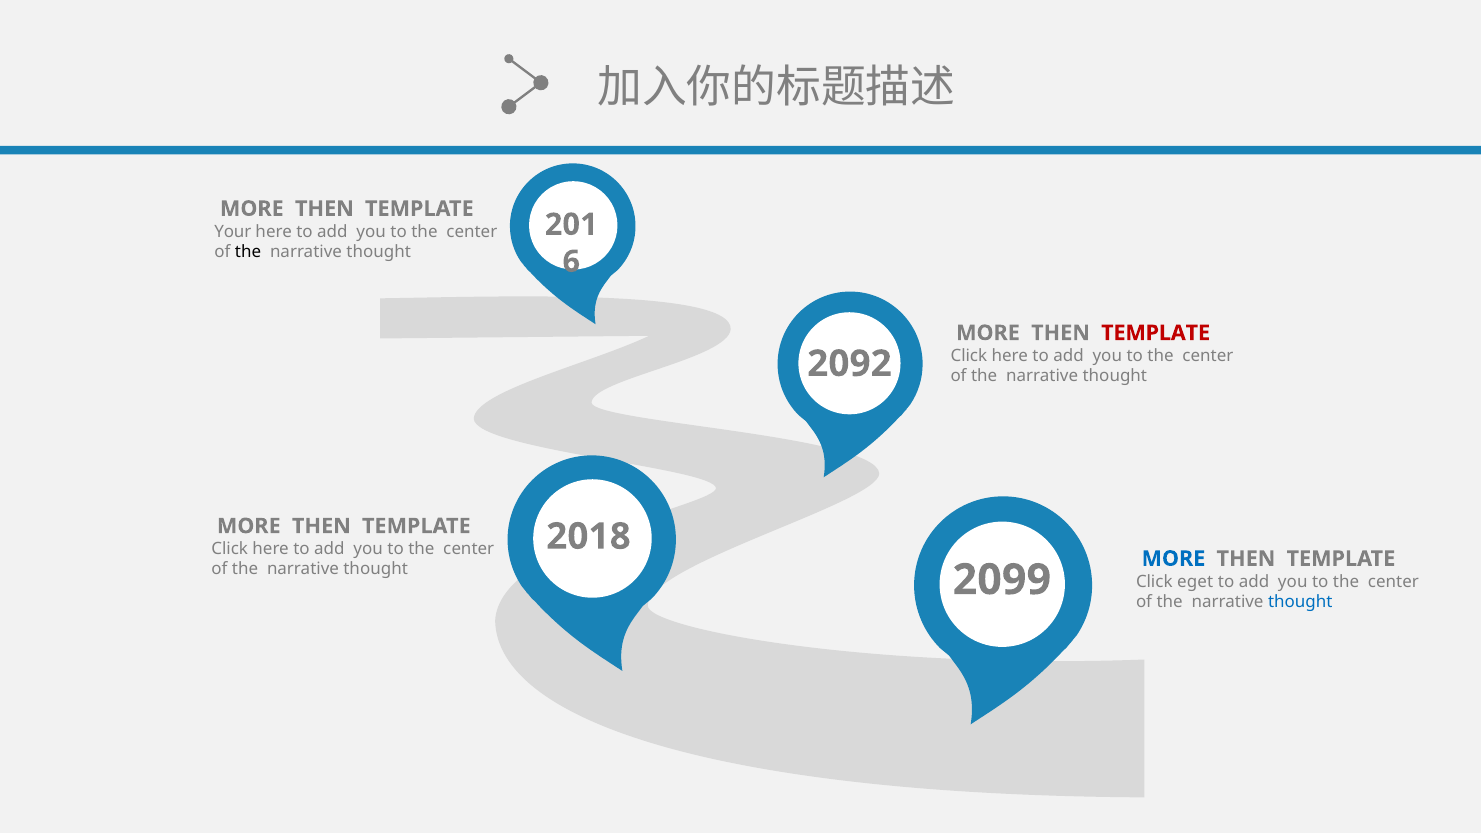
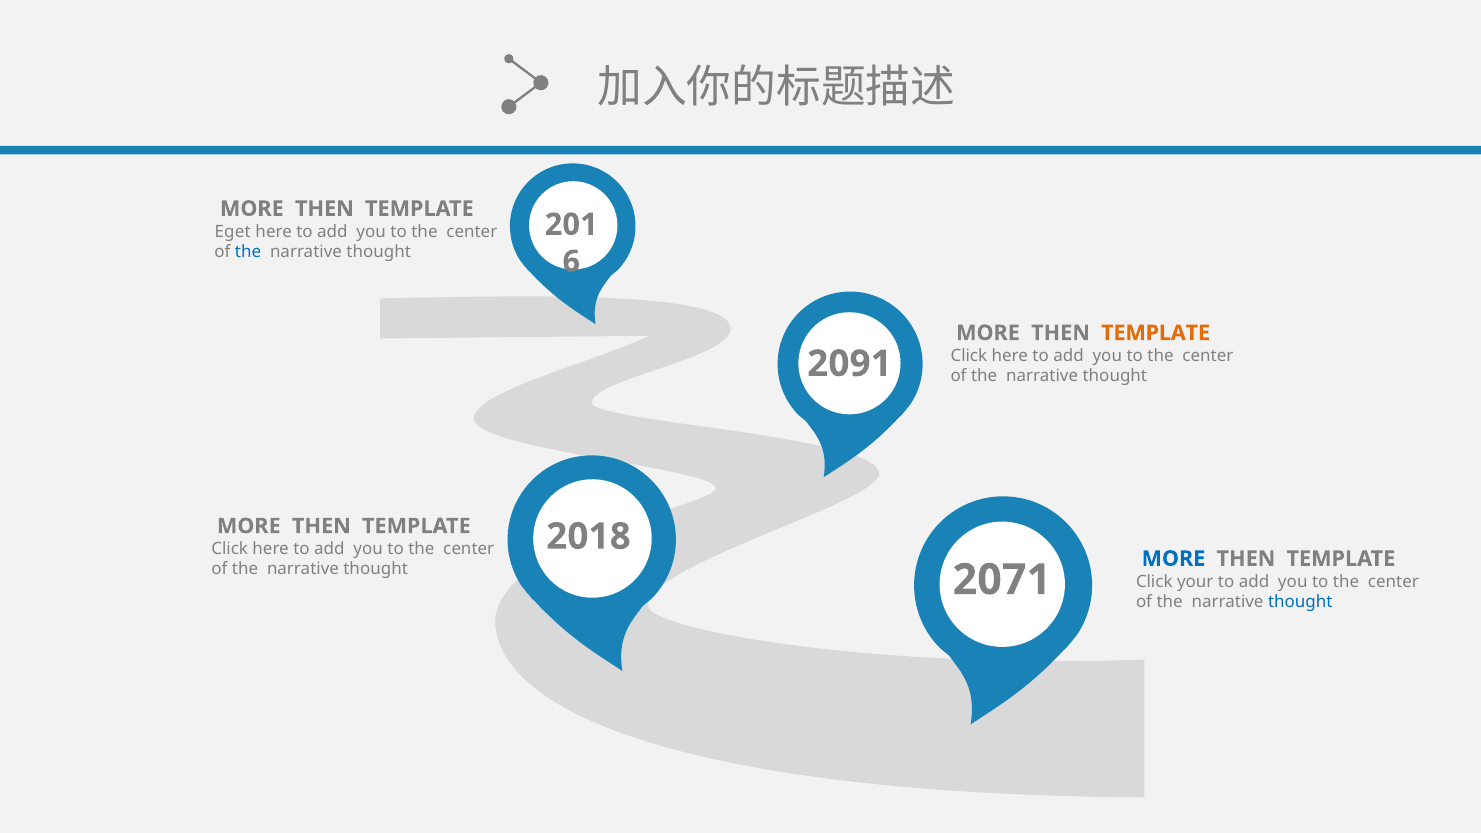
Your: Your -> Eget (233, 232)
the colour: black -> blue (248, 252)
TEMPLATE colour: red -> orange (1156, 333)
2092: 2092 -> 2091 (849, 364)
2099: 2099 -> 2071 (1002, 580)
eget: eget -> your (1195, 582)
